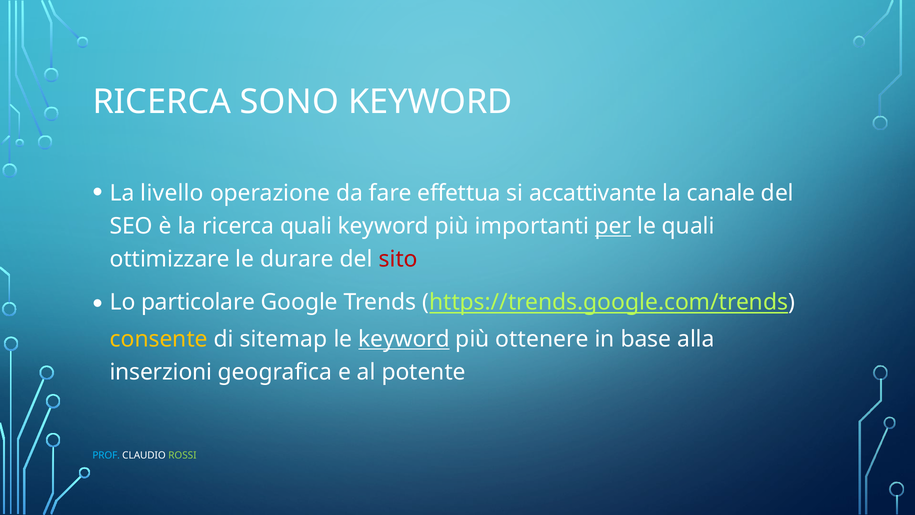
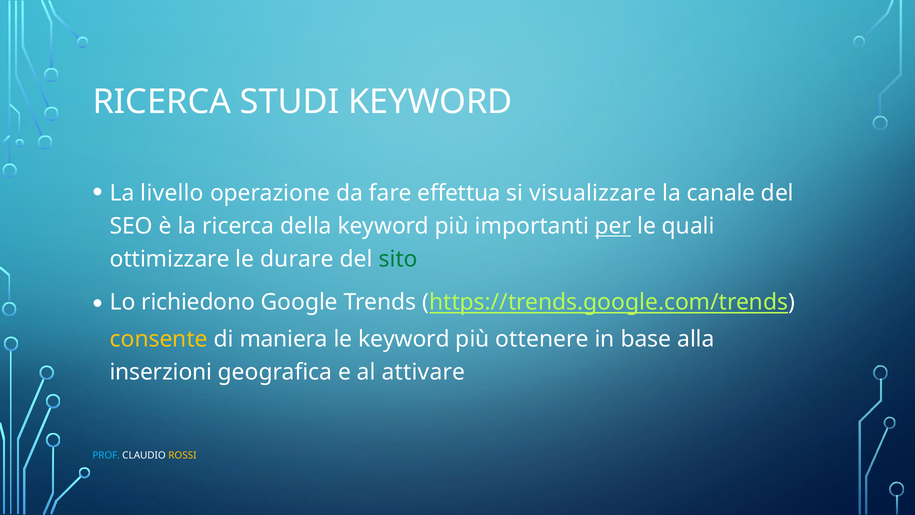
SONO: SONO -> STUDI (290, 102)
accattivante: accattivante -> visualizzare (593, 193)
ricerca quali: quali -> della (306, 226)
sito colour: red -> green (398, 259)
particolare: particolare -> richiedono (198, 302)
sitemap: sitemap -> maniera (284, 339)
keyword underline: present -> none (404, 339)
potente: potente -> attivare (423, 372)
ROSSI colour: light green -> yellow (182, 455)
